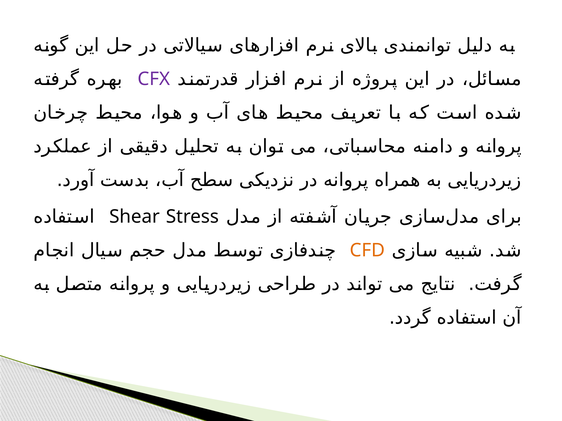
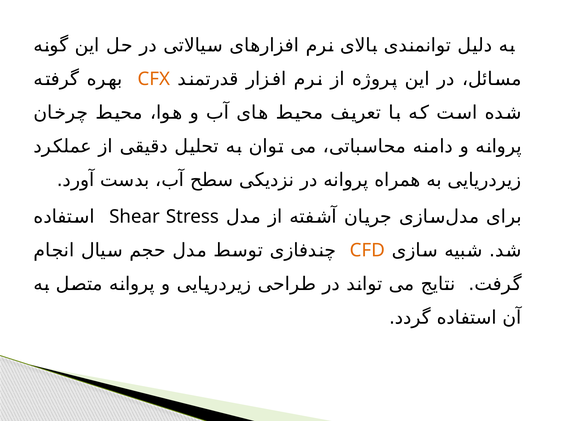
CFX colour: purple -> orange (154, 79)
